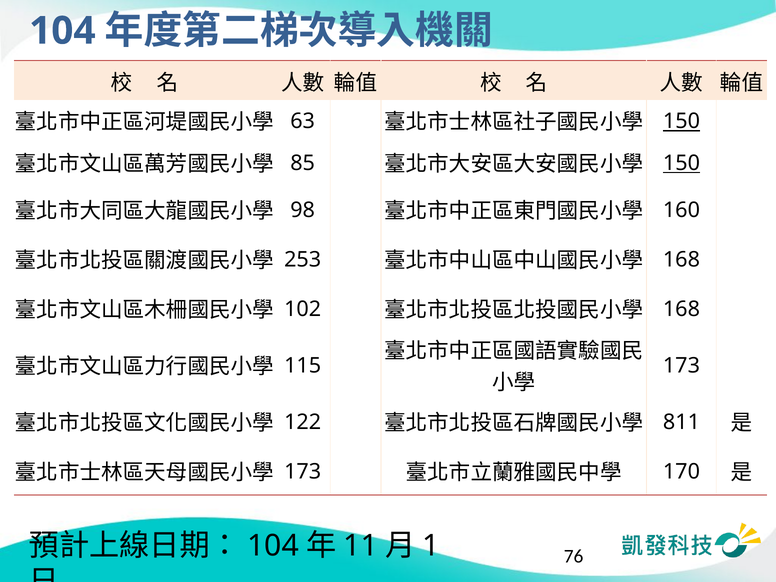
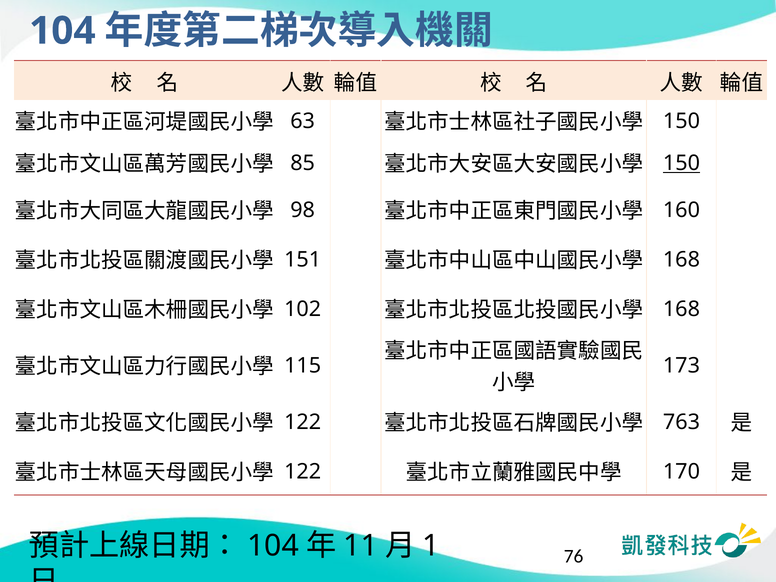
150 underline: present -> none (681, 121)
253: 253 -> 151 (303, 260)
811: 811 -> 763 (681, 422)
173: 173 -> 122 (303, 472)
